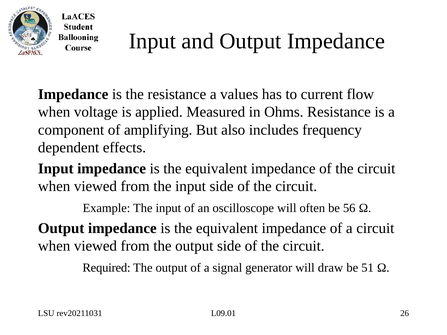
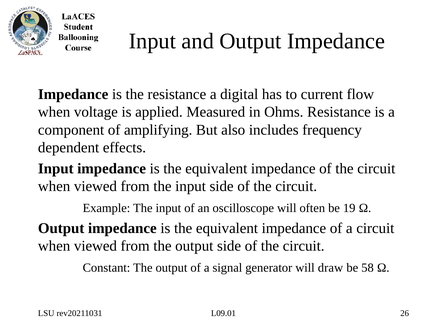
values: values -> digital (239, 94)
56: 56 -> 19 (349, 208)
Required: Required -> Constant (106, 268)
51: 51 -> 58 (368, 268)
